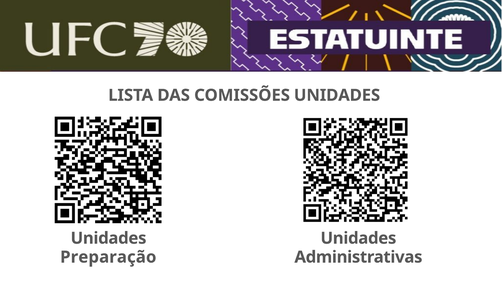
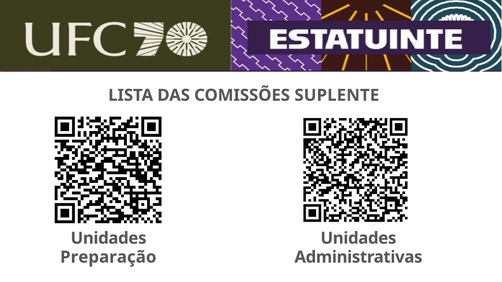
COMISSÕES UNIDADES: UNIDADES -> SUPLENTE (337, 95)
